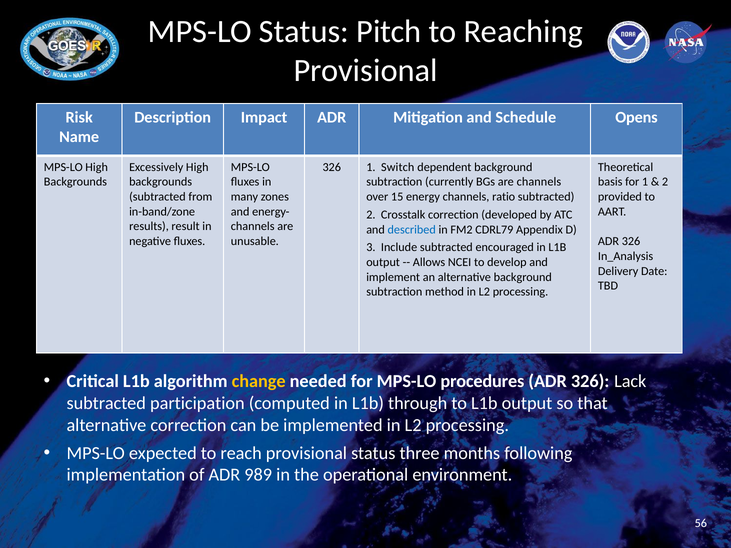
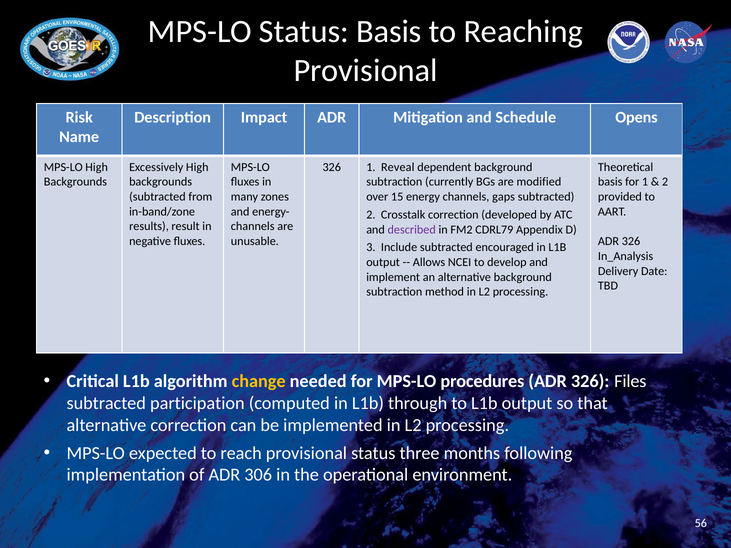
Status Pitch: Pitch -> Basis (389, 32)
Switch: Switch -> Reveal (398, 167)
are channels: channels -> modified (539, 182)
ratio: ratio -> gaps (504, 197)
described colour: blue -> purple (412, 230)
Lack: Lack -> Files (630, 381)
989: 989 -> 306 (258, 475)
